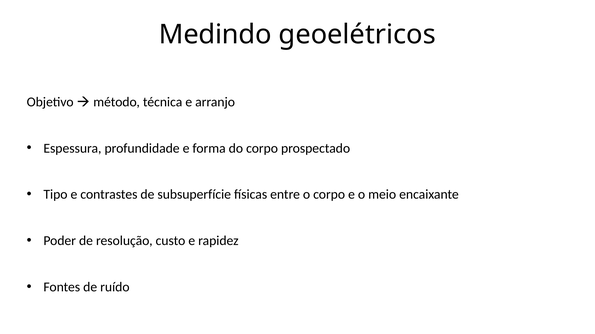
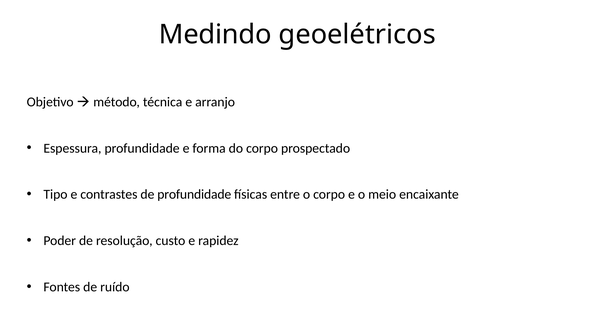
de subsuperfície: subsuperfície -> profundidade (194, 195)
